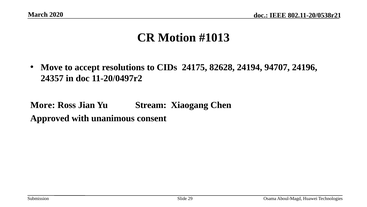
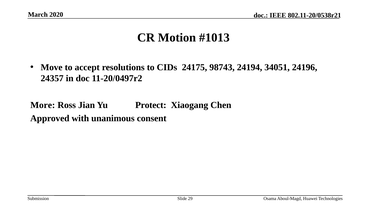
82628: 82628 -> 98743 (222, 67)
94707: 94707 -> 34051 (277, 67)
Stream: Stream -> Protect (151, 105)
